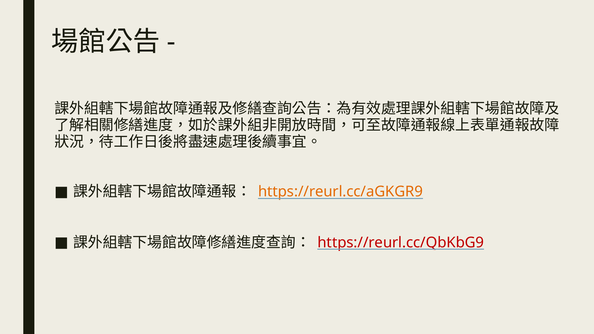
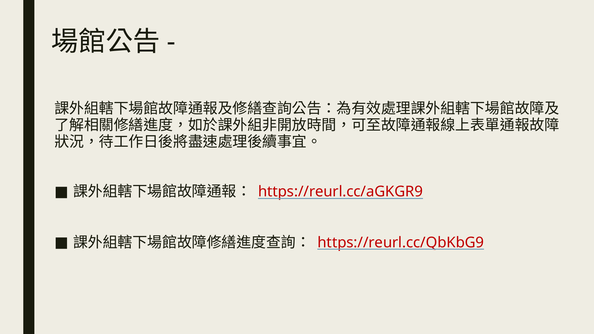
https://reurl.cc/aGKGR9 colour: orange -> red (340, 192)
